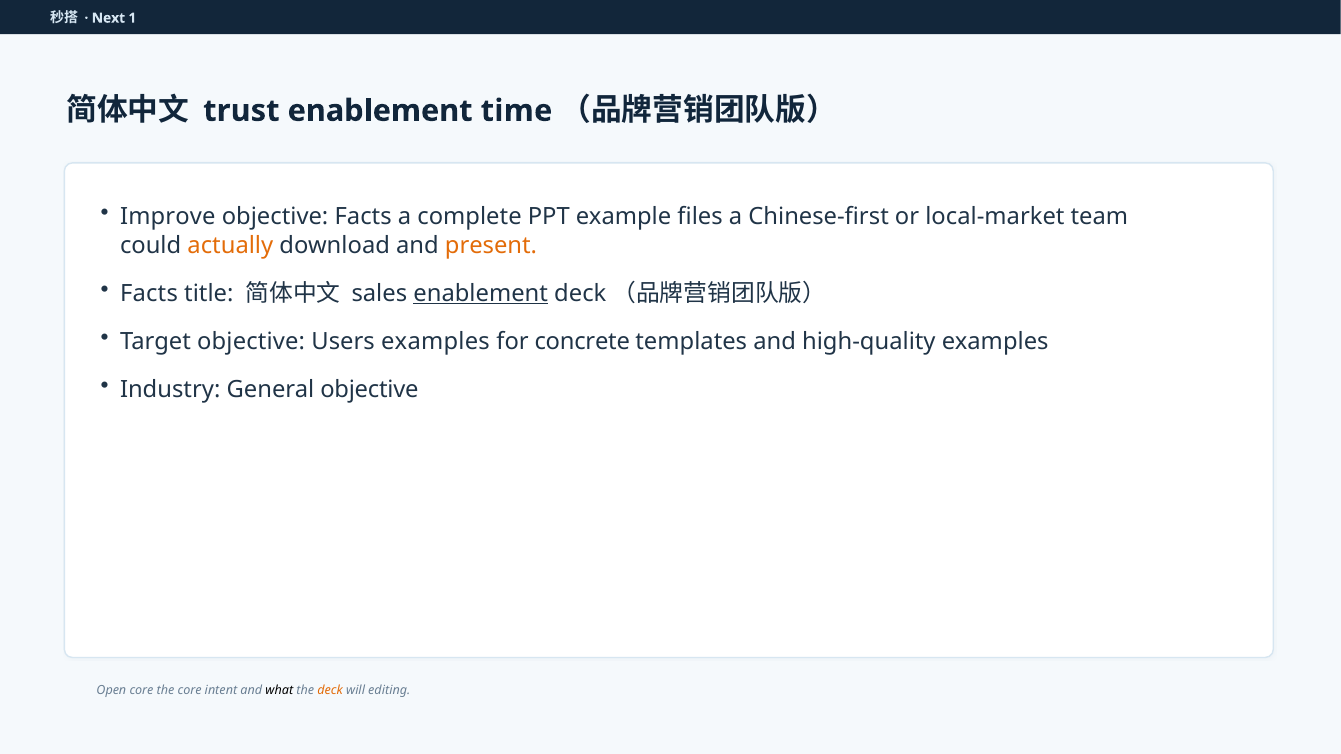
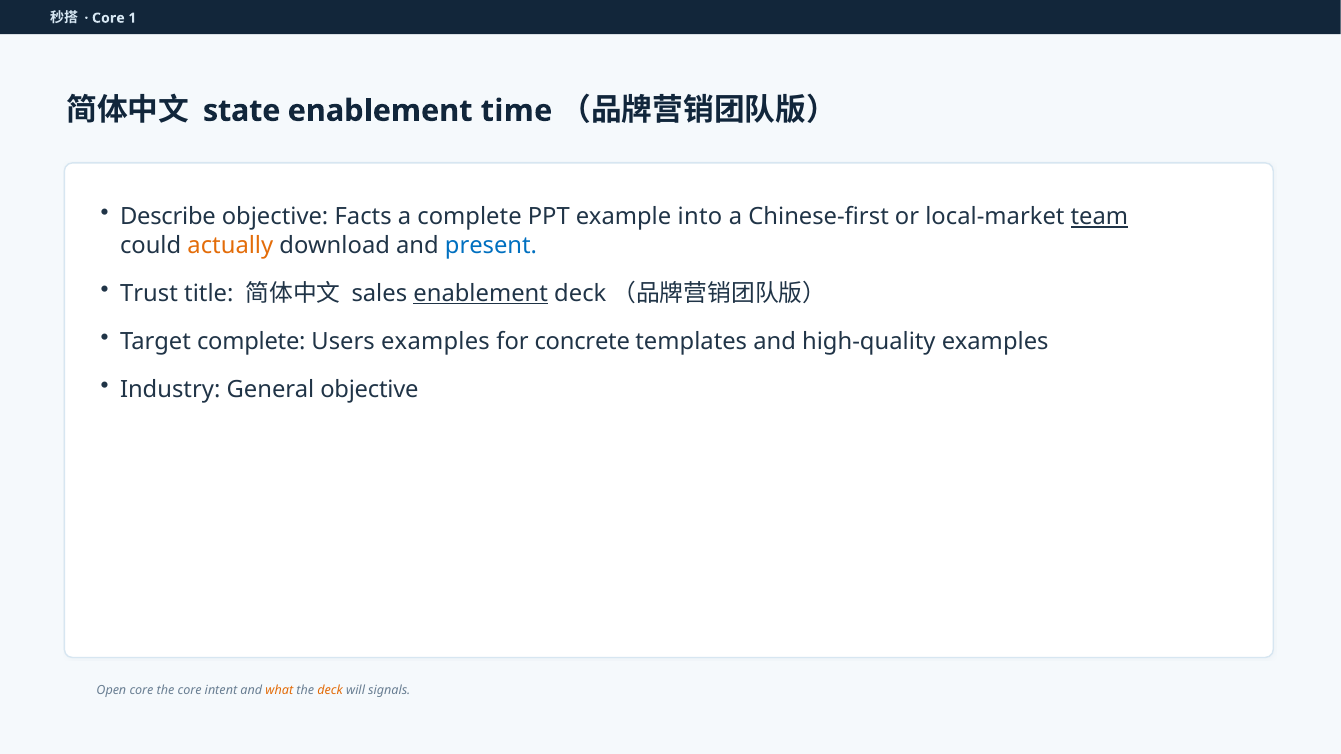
Next: Next -> Core (108, 18)
trust: trust -> state (242, 111)
Improve: Improve -> Describe (168, 217)
files: files -> into (700, 217)
team underline: none -> present (1099, 217)
present colour: orange -> blue (491, 246)
Facts: Facts -> Trust (149, 294)
Target objective: objective -> complete (251, 342)
what colour: black -> orange (279, 691)
editing: editing -> signals (389, 691)
